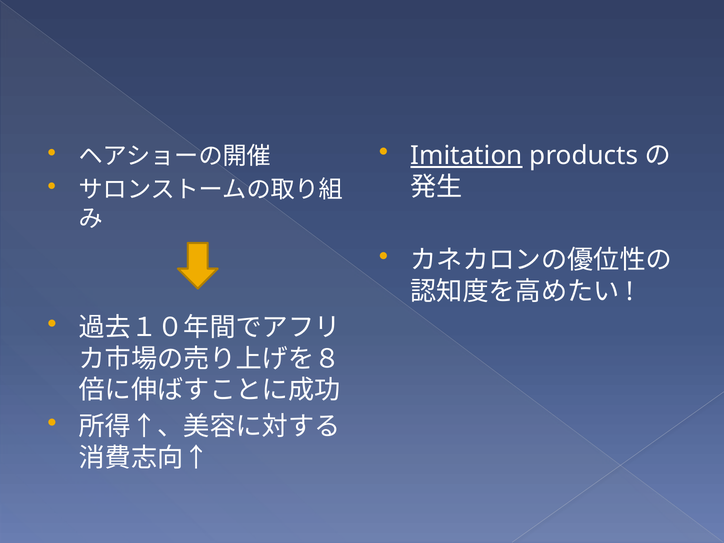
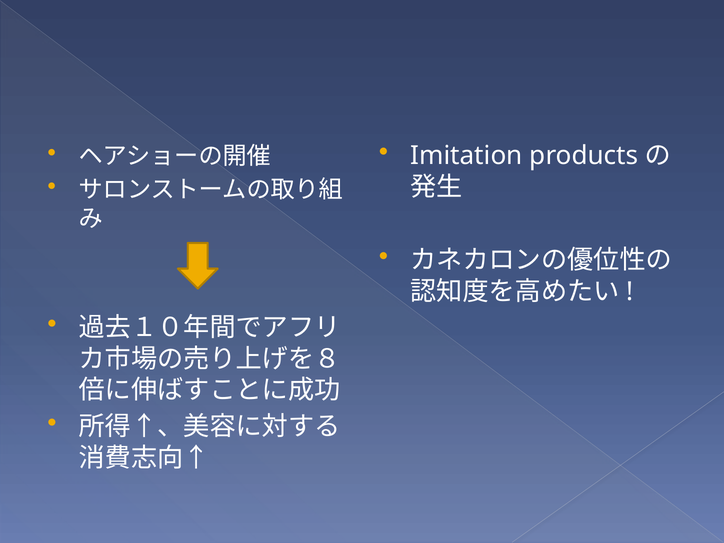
Imitation underline: present -> none (466, 156)
